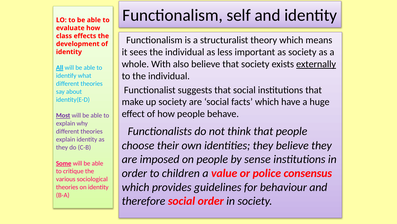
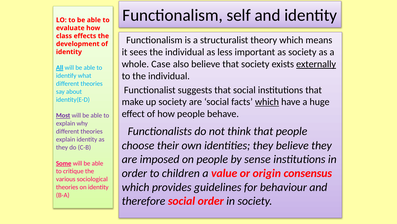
With: With -> Case (161, 64)
which underline: none -> present (267, 102)
police: police -> origin (267, 173)
